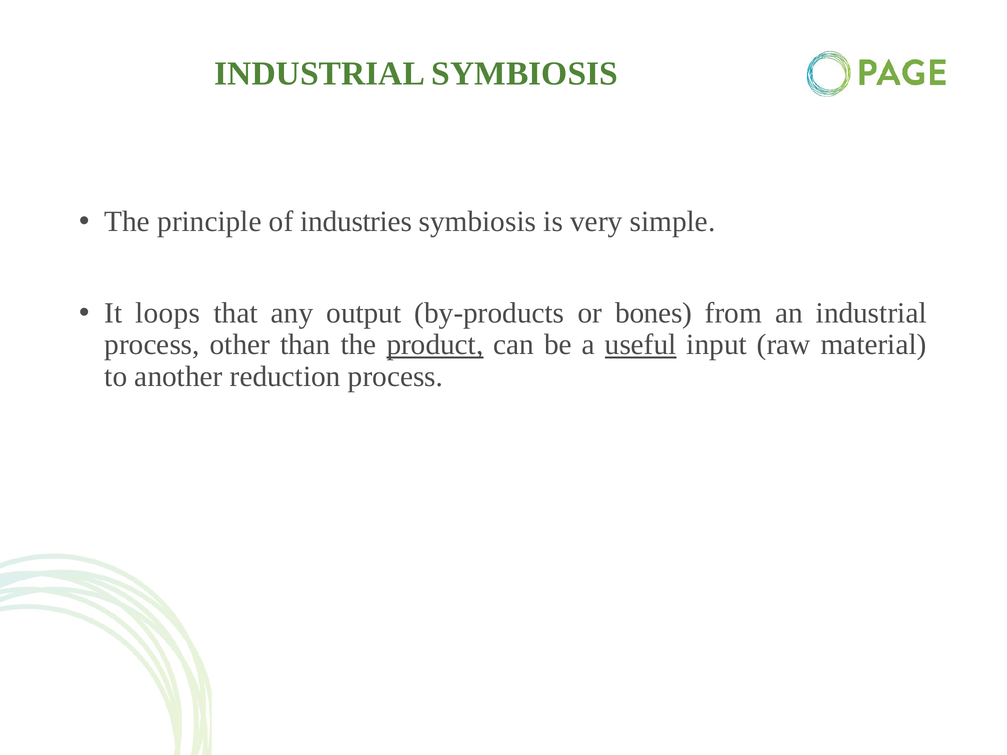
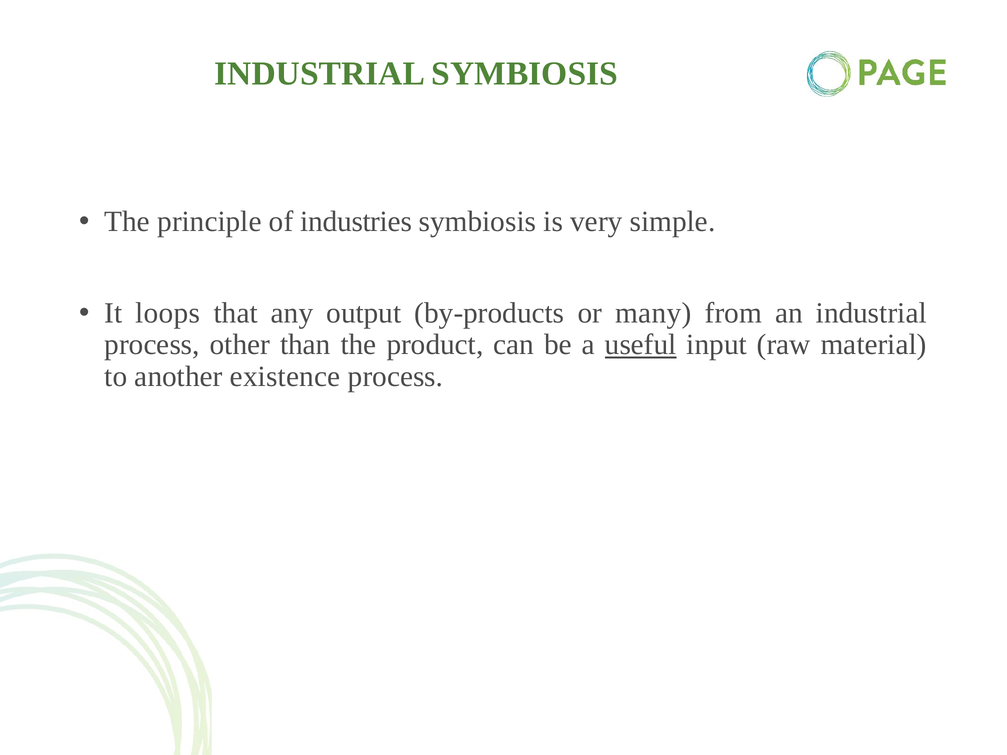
bones: bones -> many (653, 313)
product underline: present -> none (435, 345)
reduction: reduction -> existence (285, 377)
